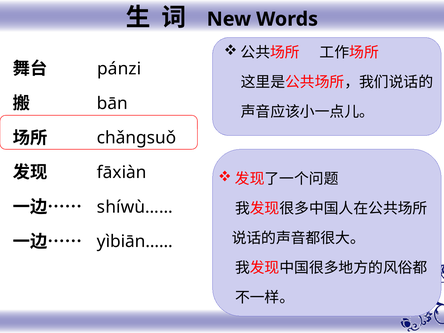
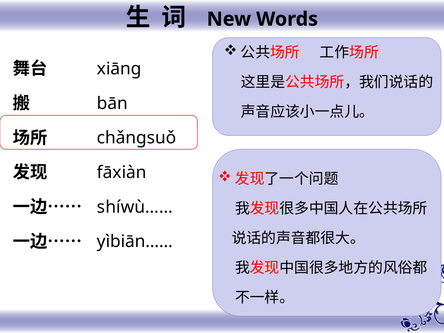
pánzi: pánzi -> xiāng (119, 69)
